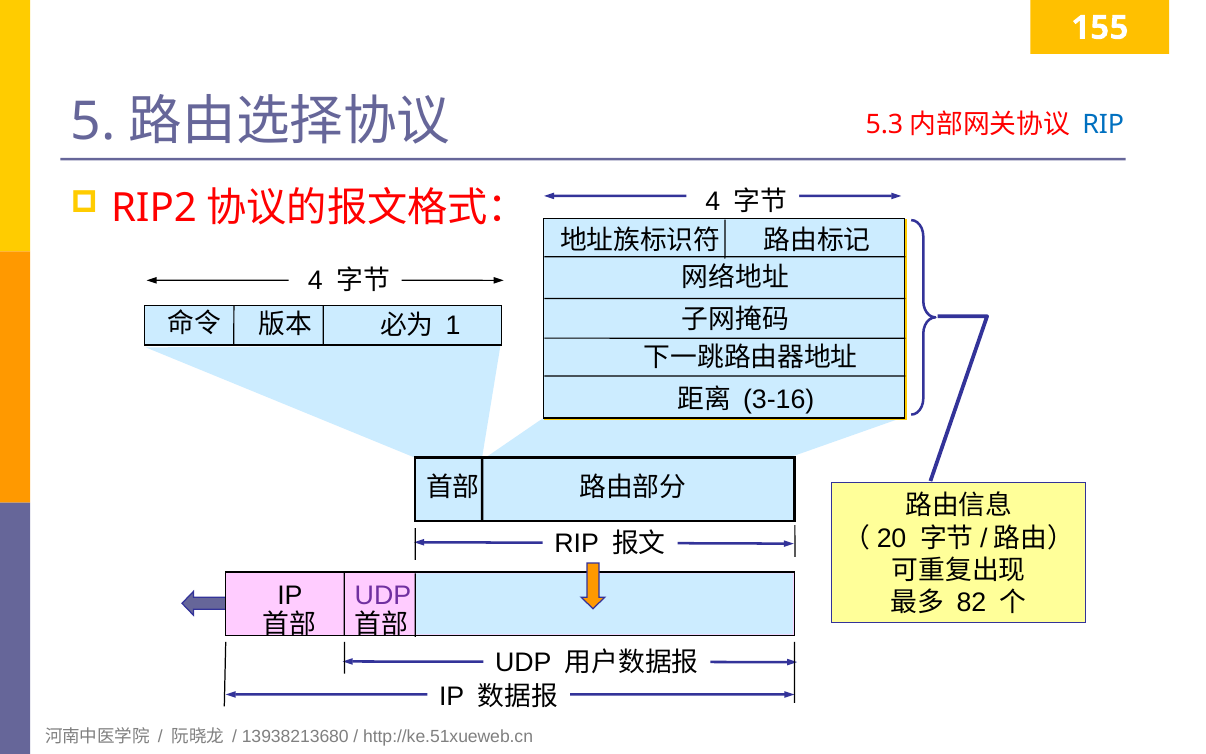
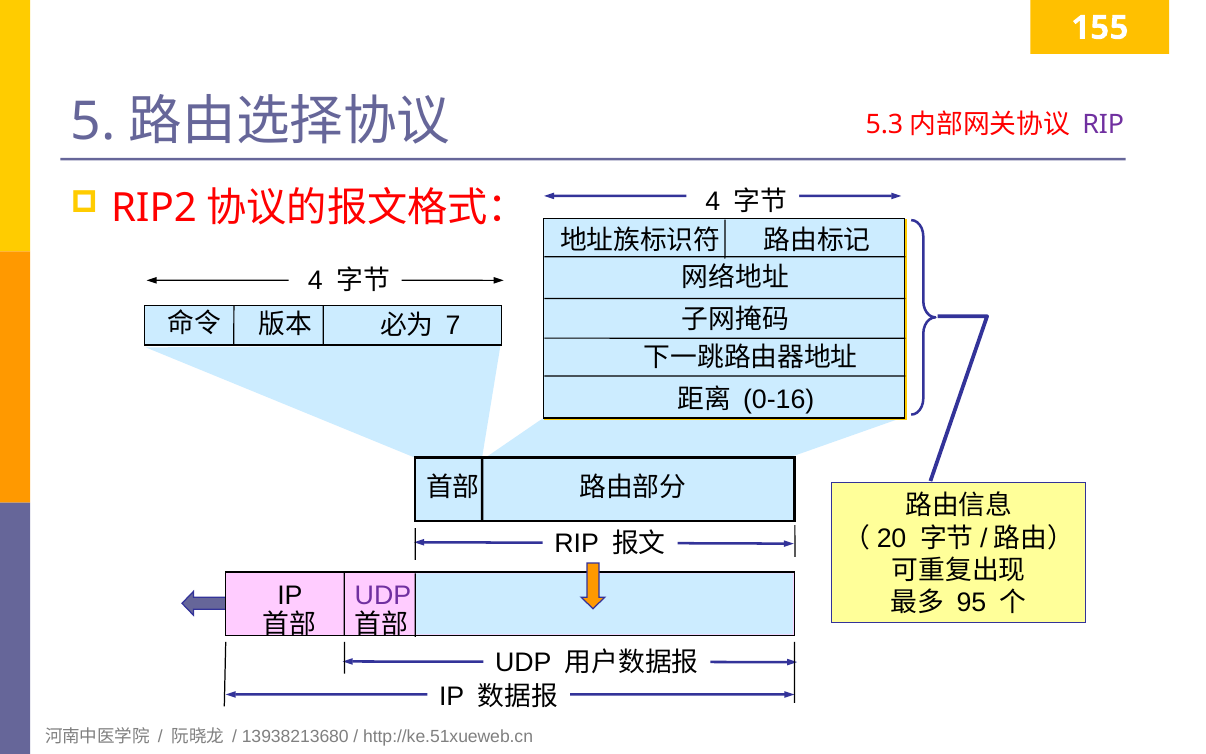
RIP colour: blue -> purple (1103, 125)
1: 1 -> 7 (453, 325)
3-16: 3-16 -> 0-16 (779, 400)
82: 82 -> 95 (971, 602)
